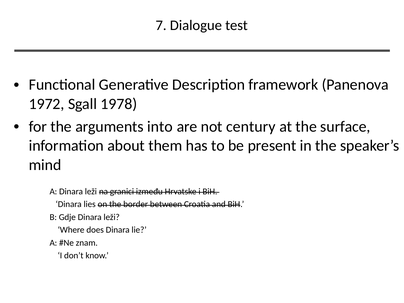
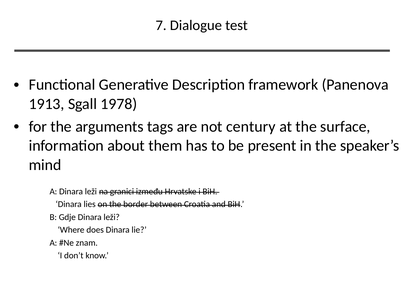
1972: 1972 -> 1913 (47, 104)
into: into -> tags (160, 127)
